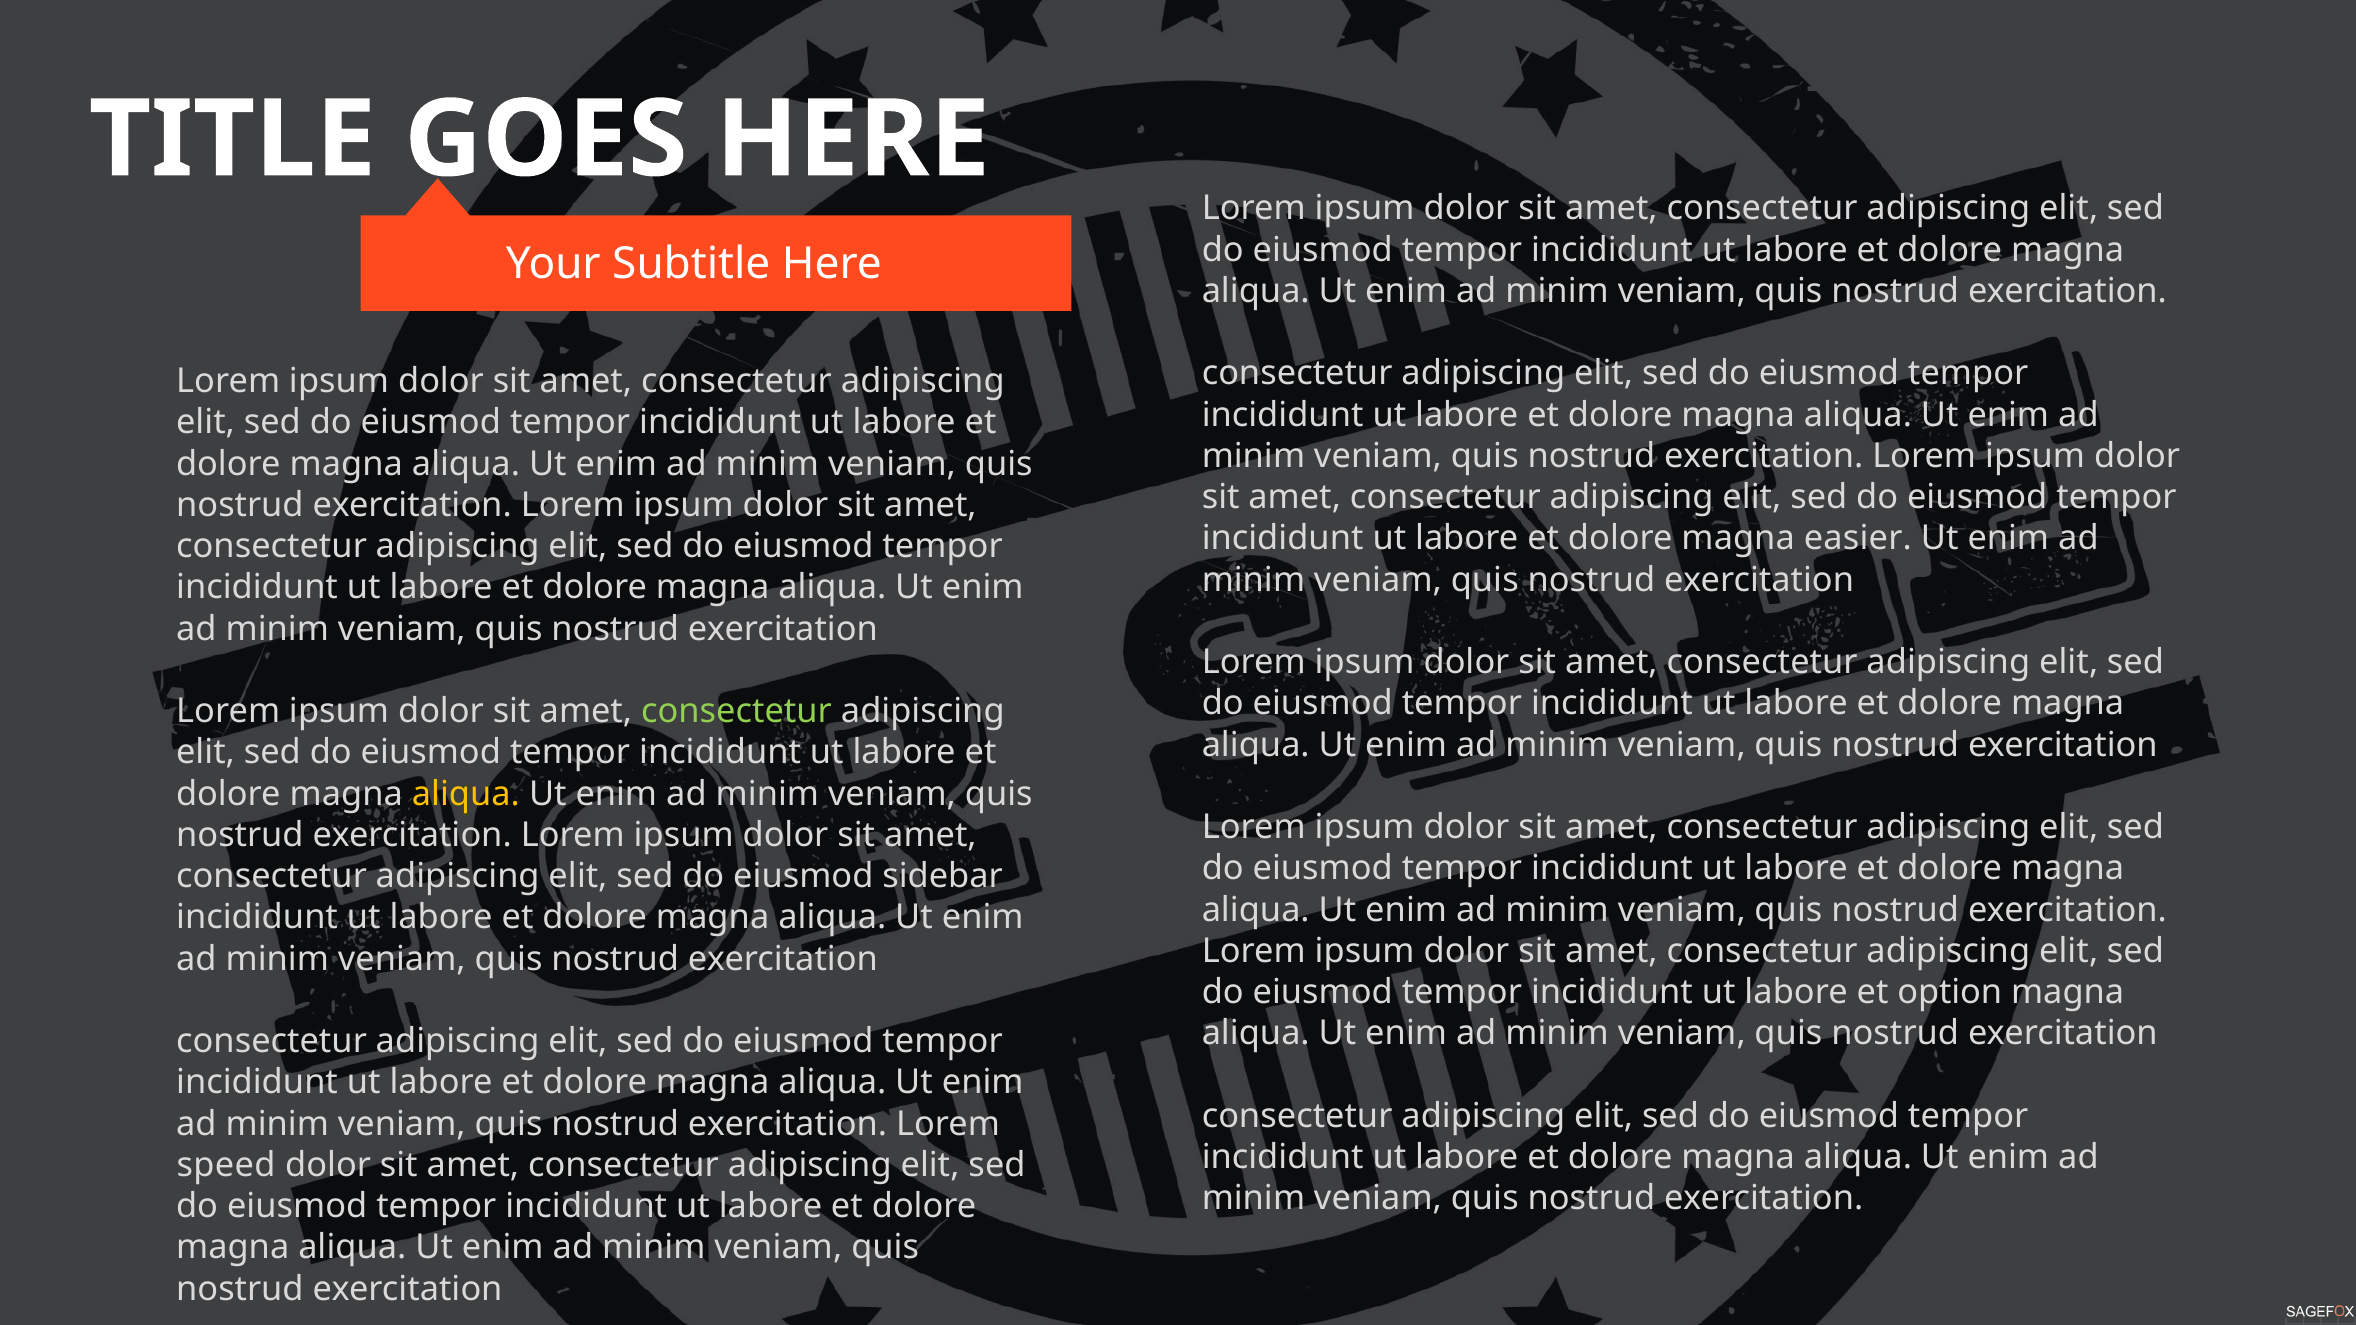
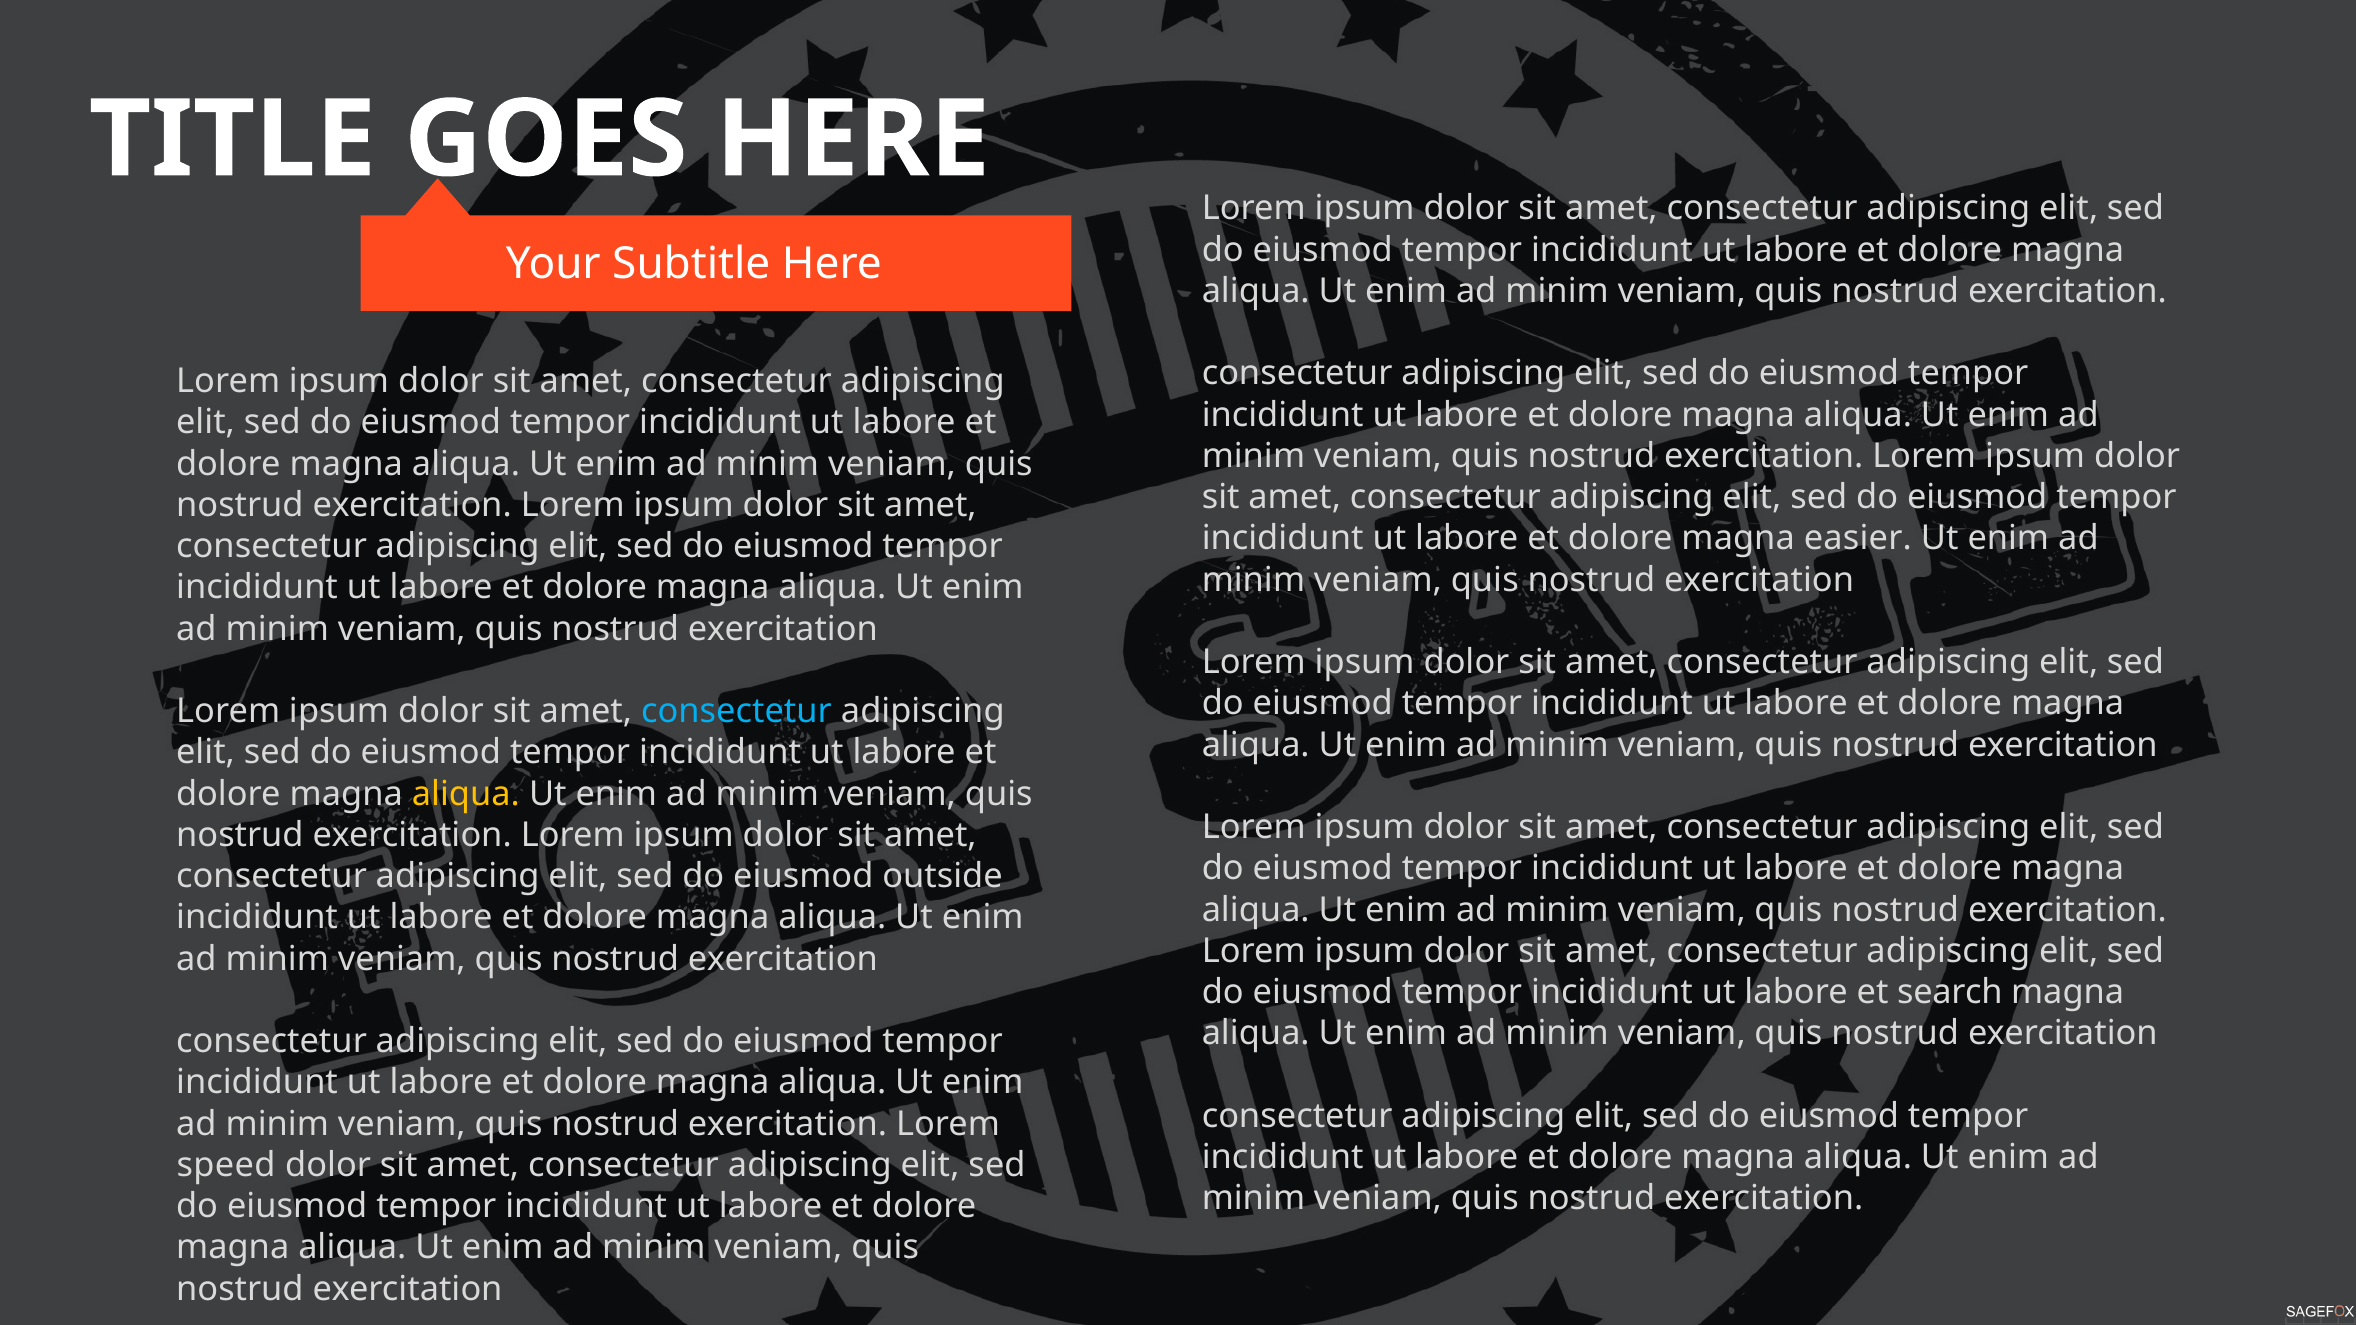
consectetur colour: light green -> light blue (736, 711)
sidebar: sidebar -> outside (943, 876)
option: option -> search (1950, 992)
